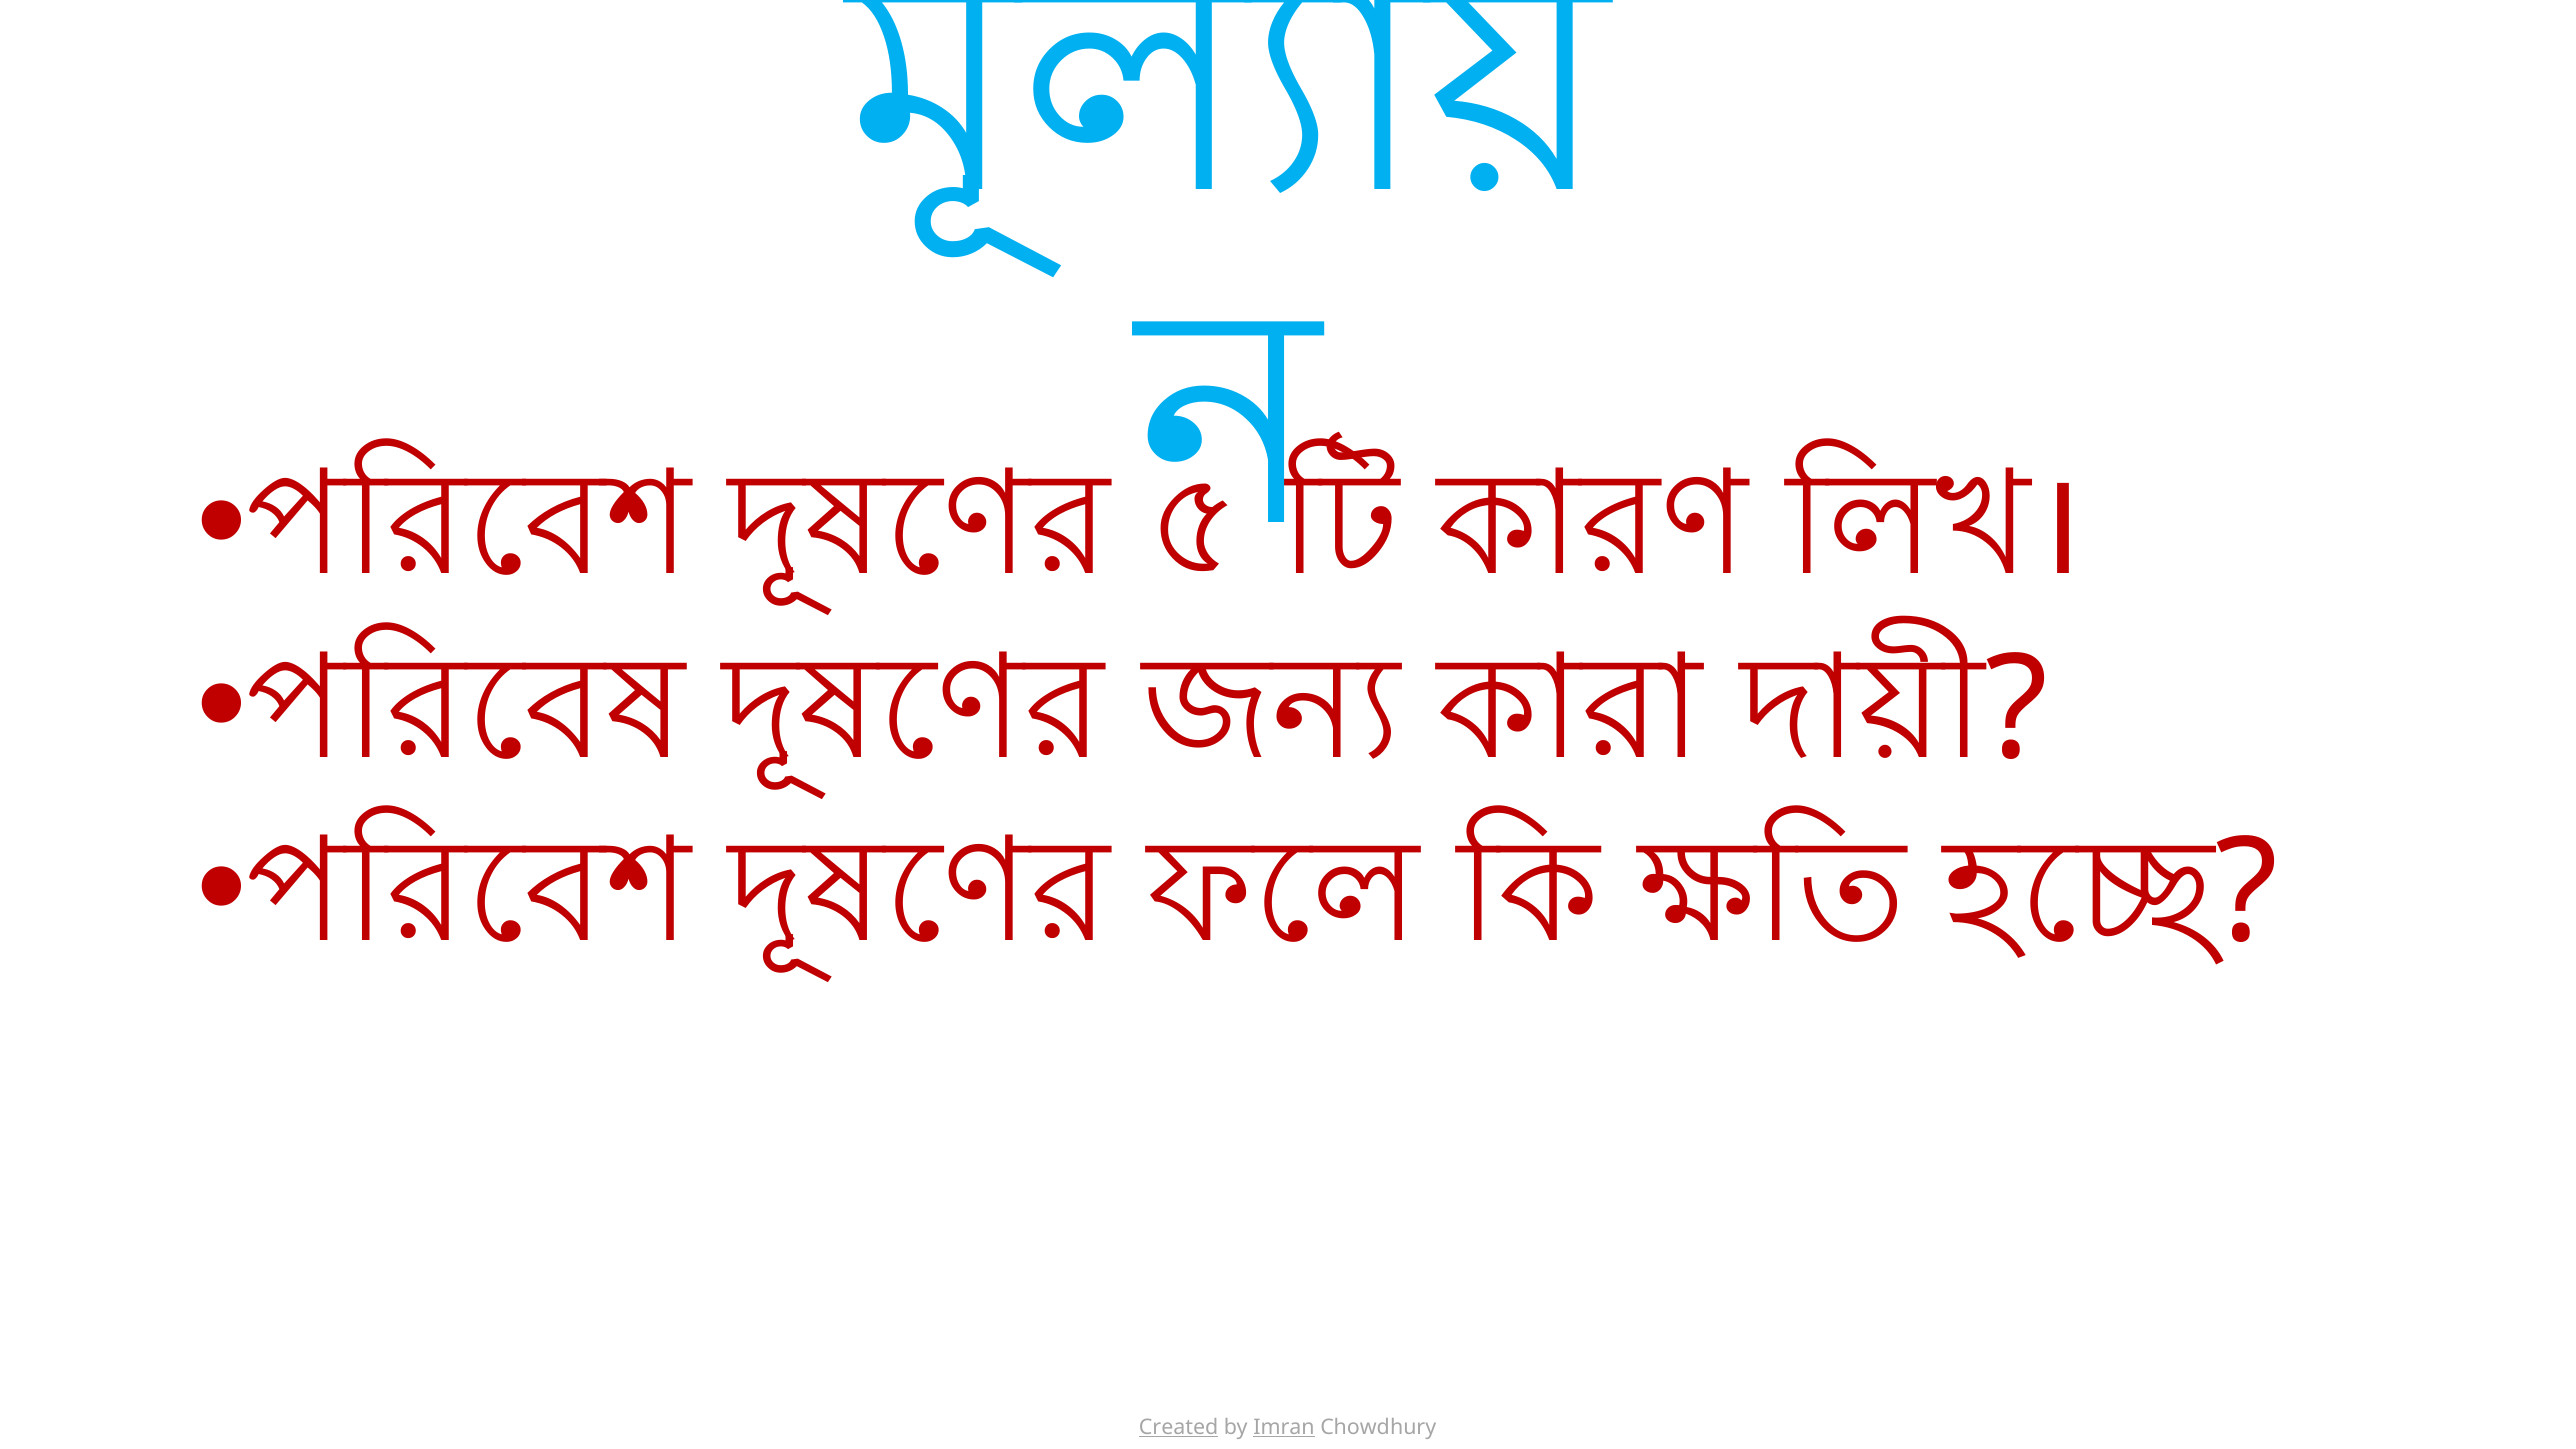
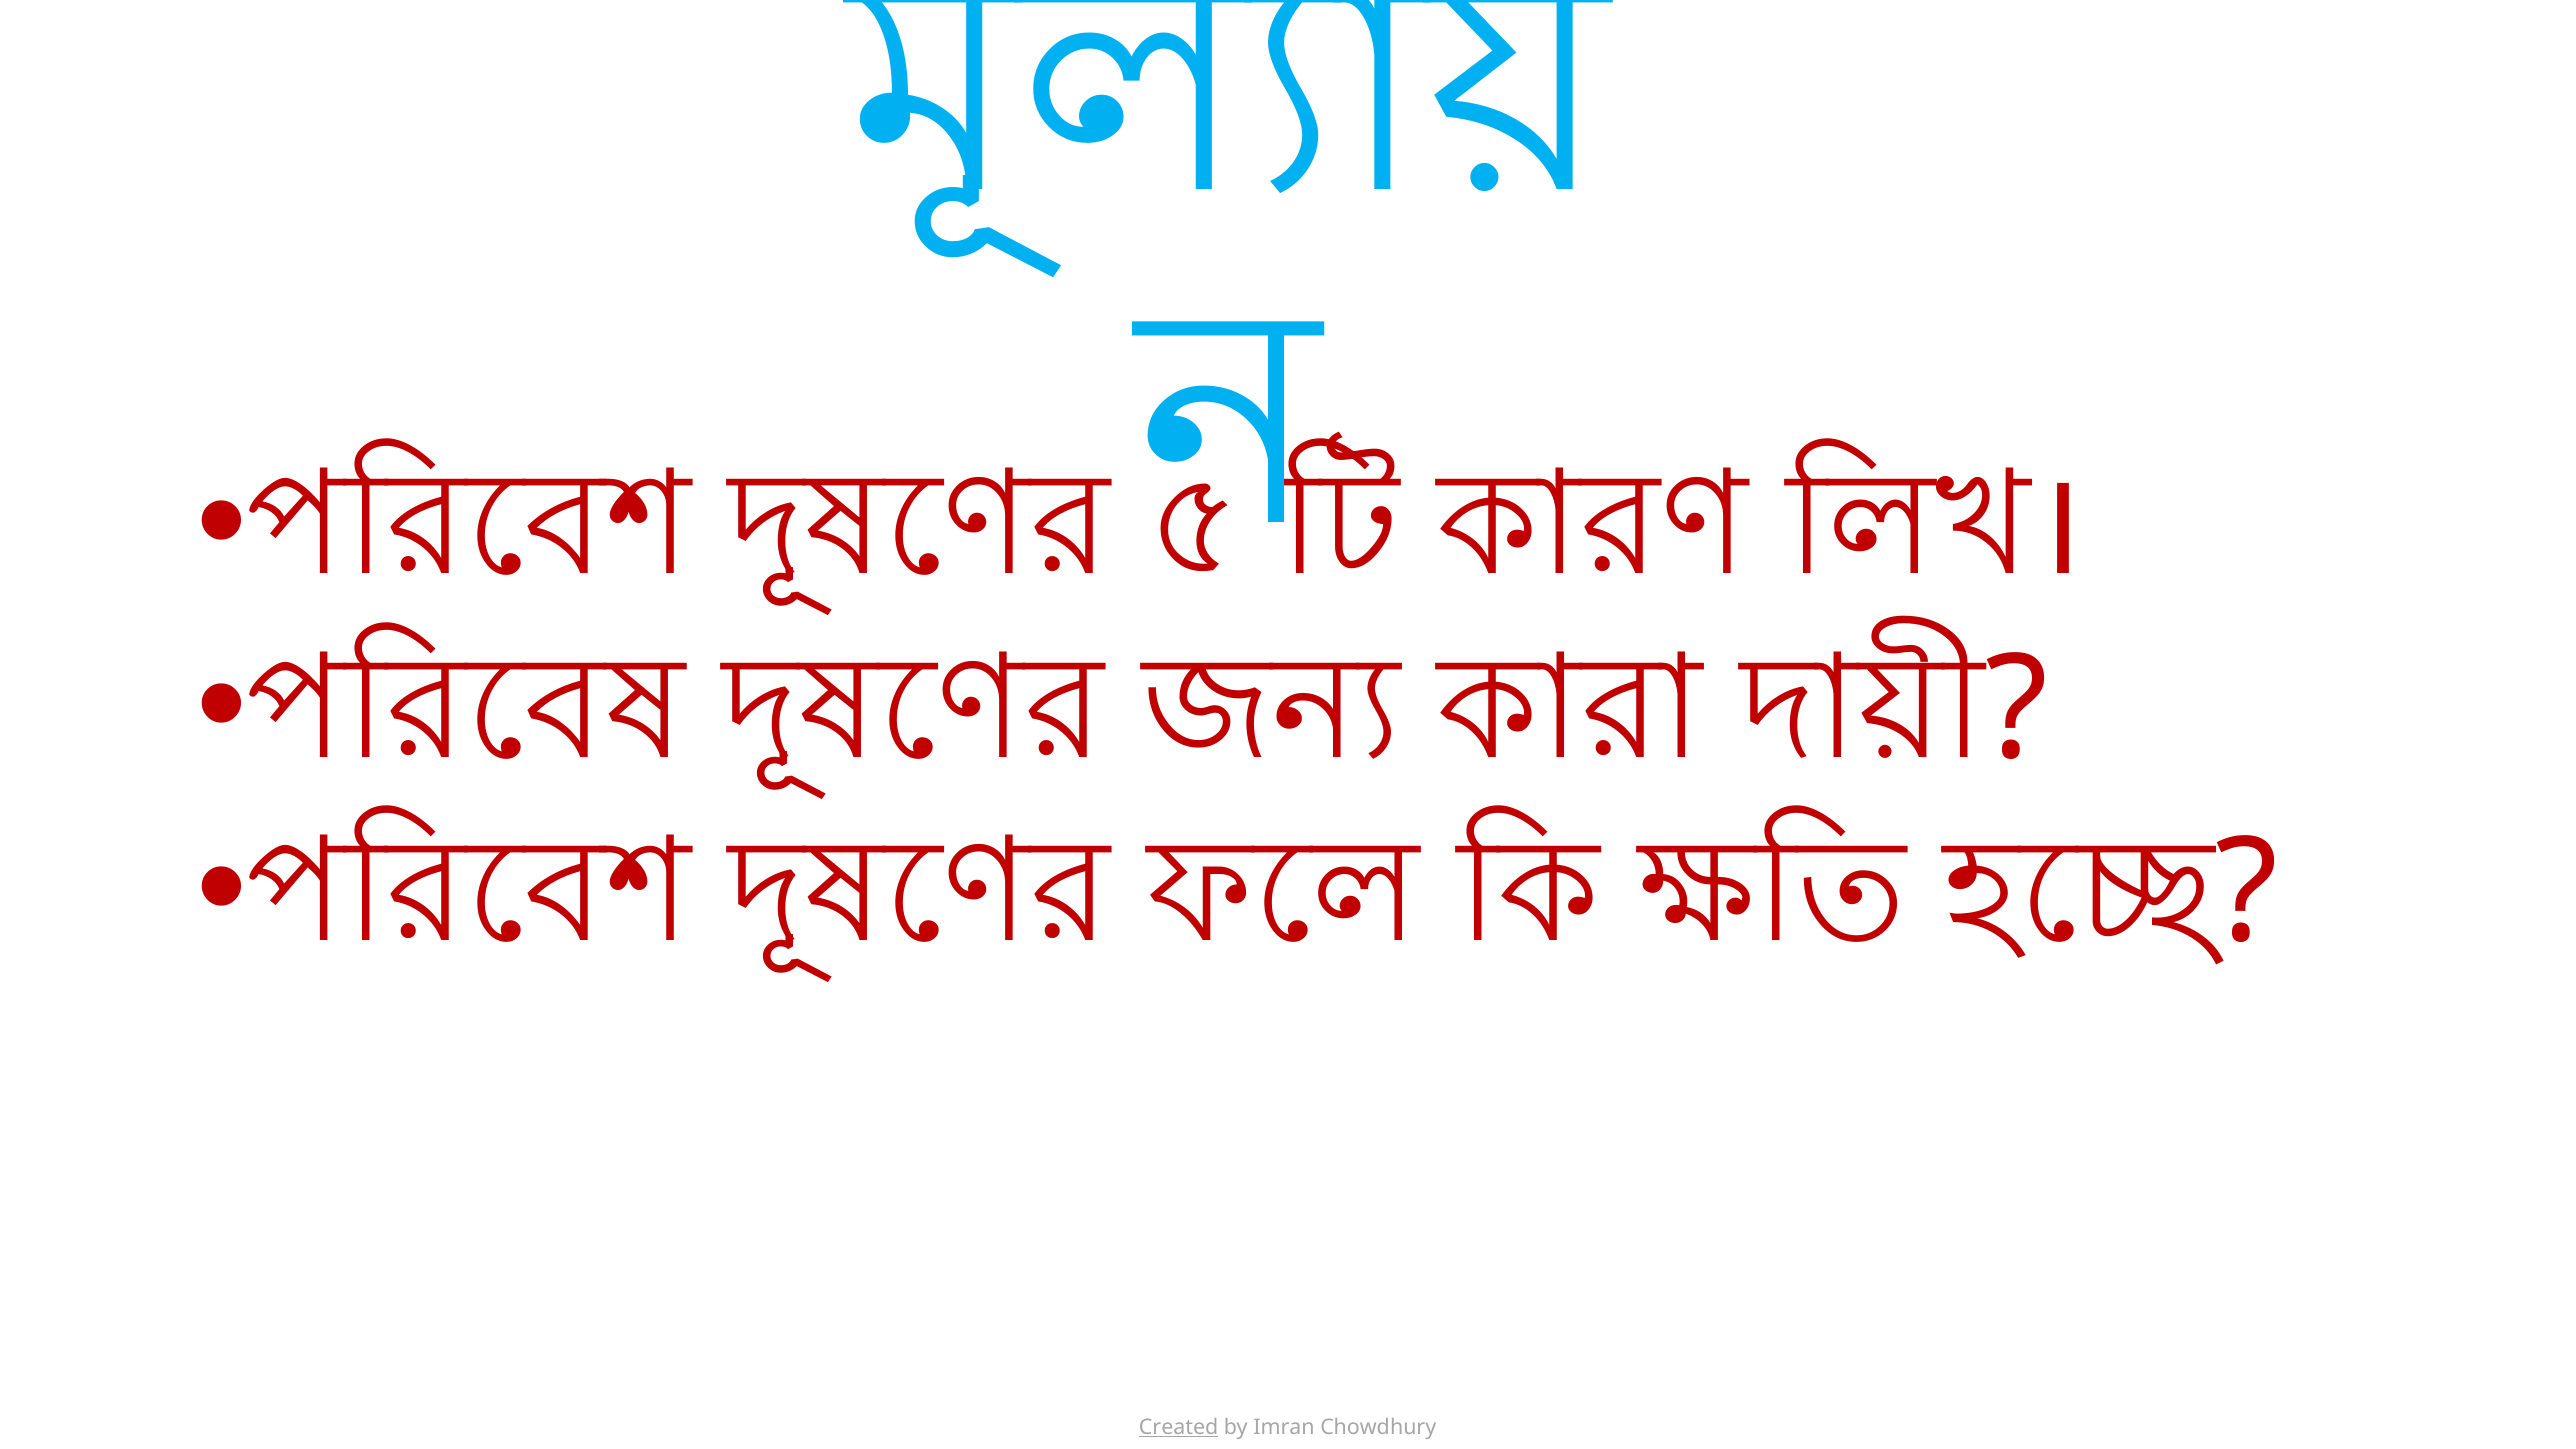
Imran underline: present -> none (1284, 1427)
